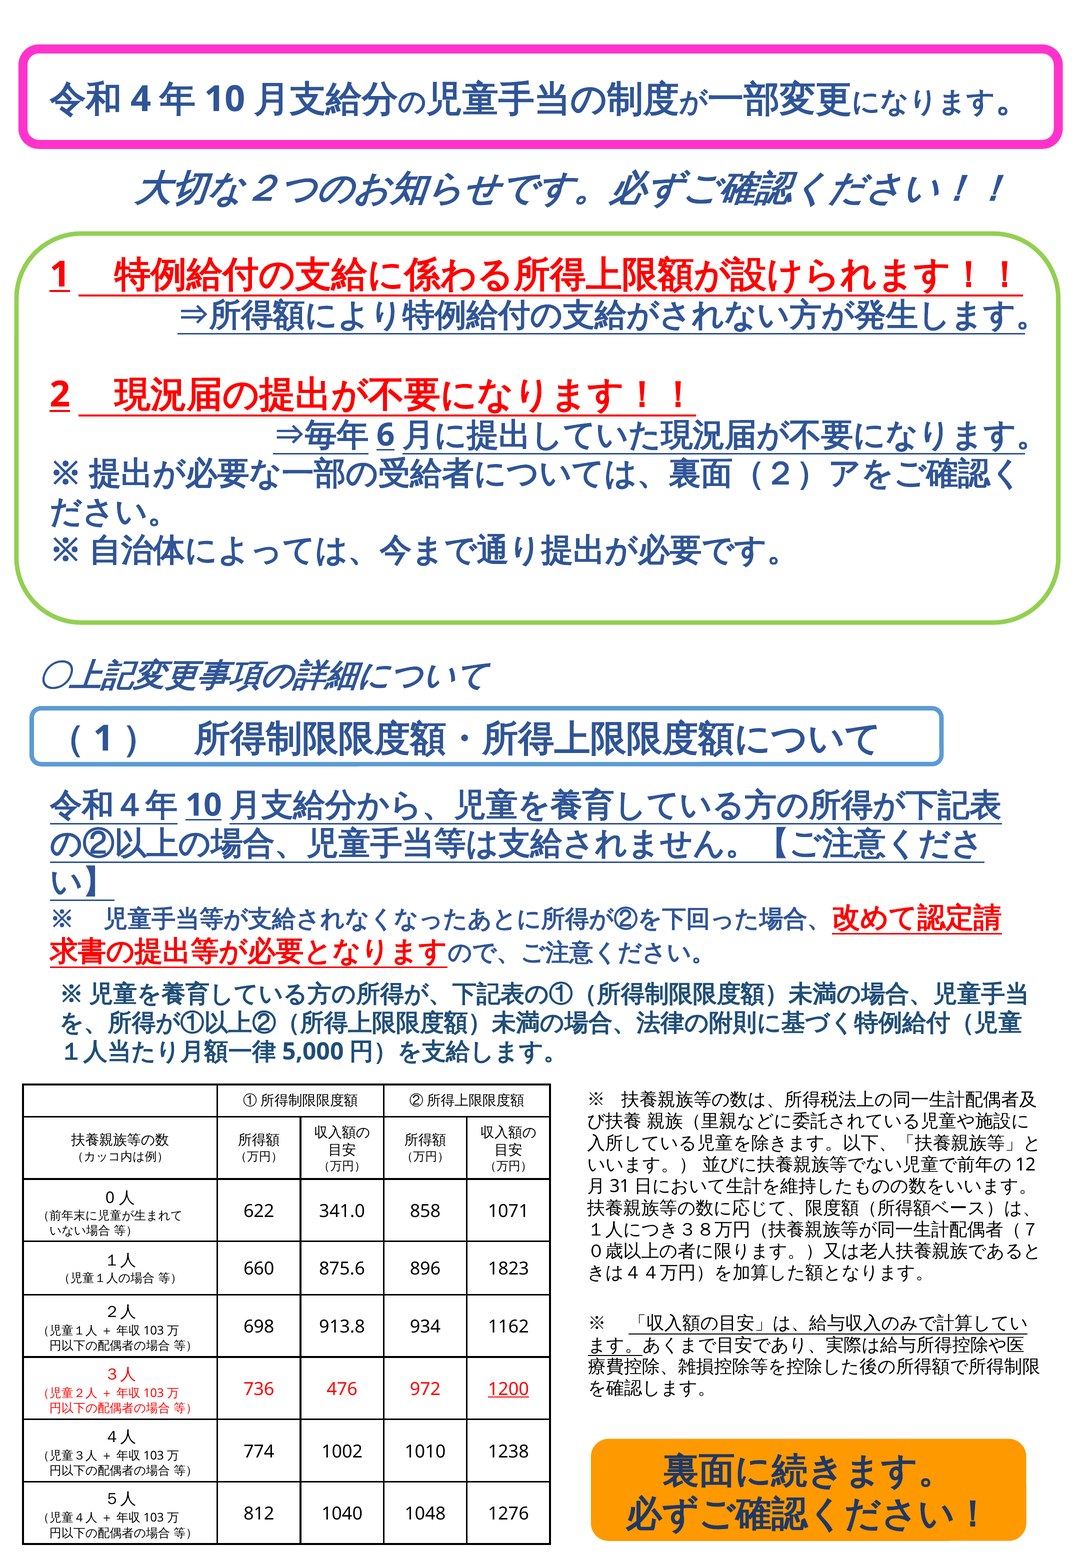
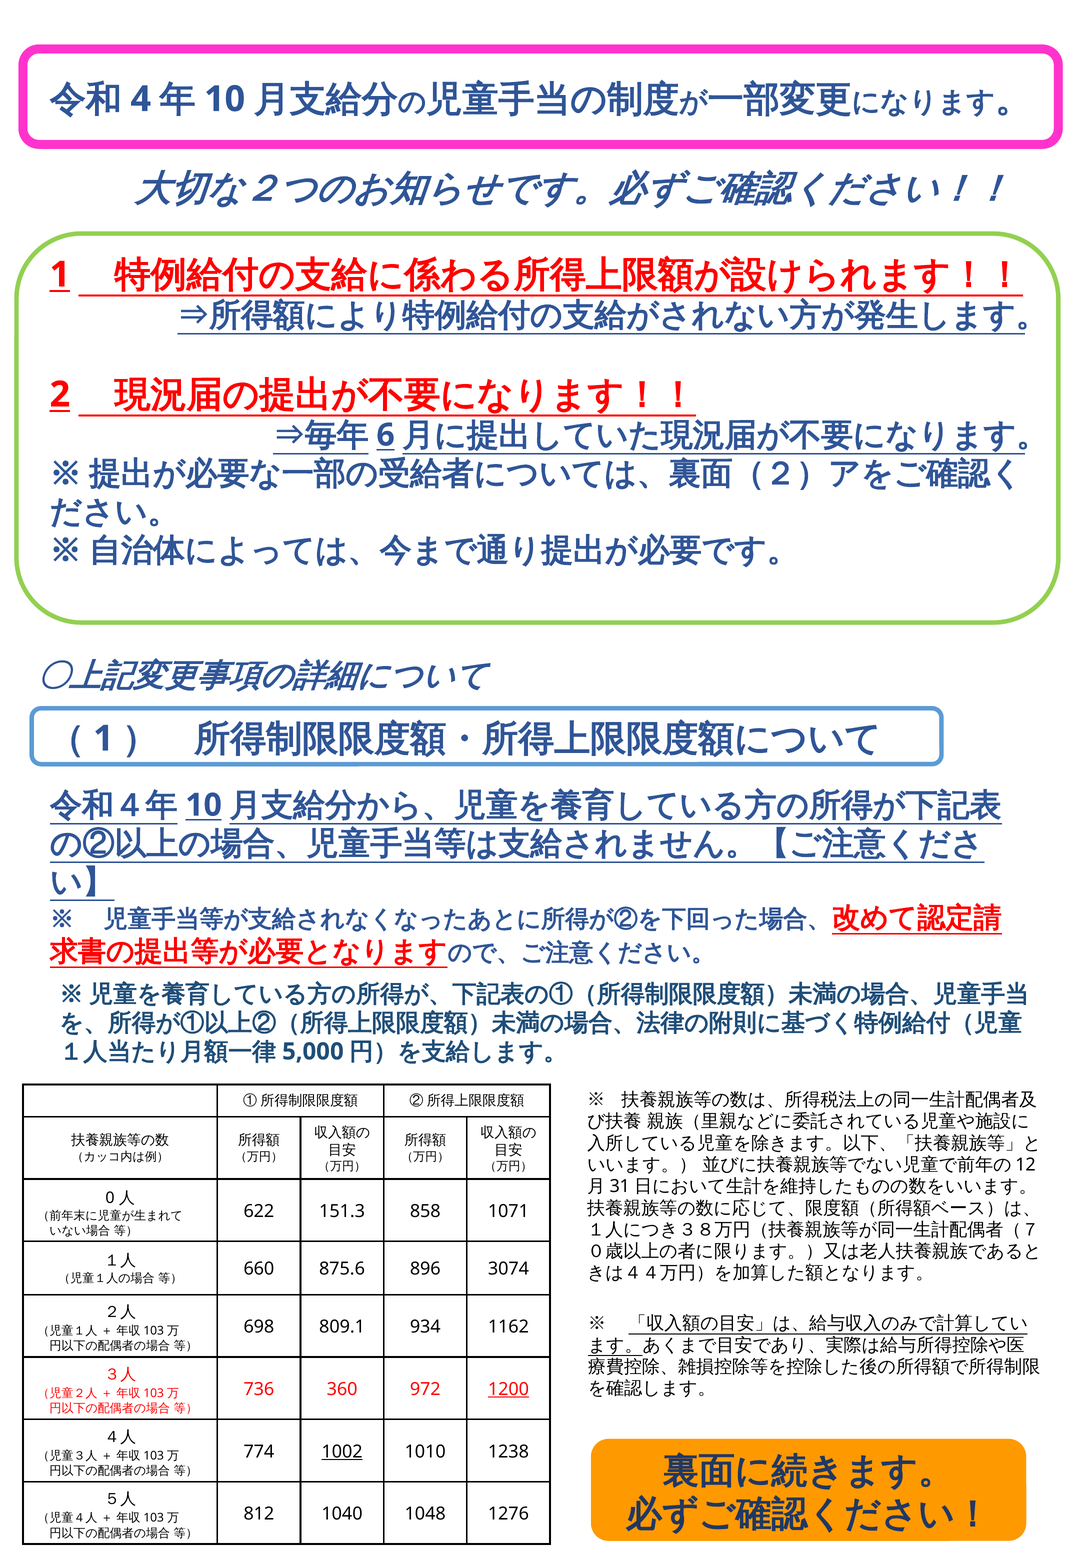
341.0: 341.0 -> 151.3 (342, 1211)
1823: 1823 -> 3074 (508, 1269)
913.8: 913.8 -> 809.1 (342, 1327)
476: 476 -> 360 (342, 1389)
1002 underline: none -> present (342, 1452)
